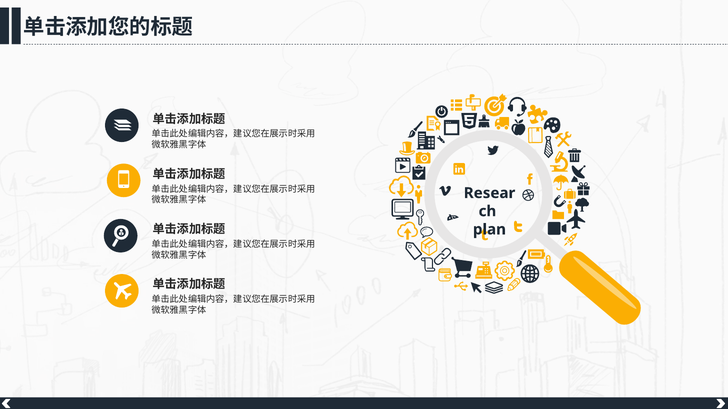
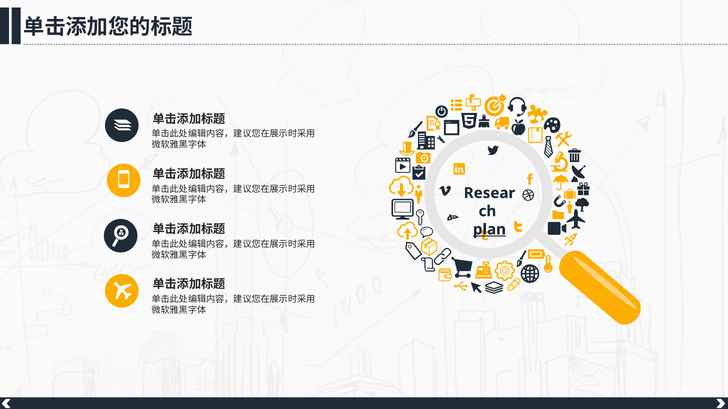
plan underline: none -> present (489, 230)
